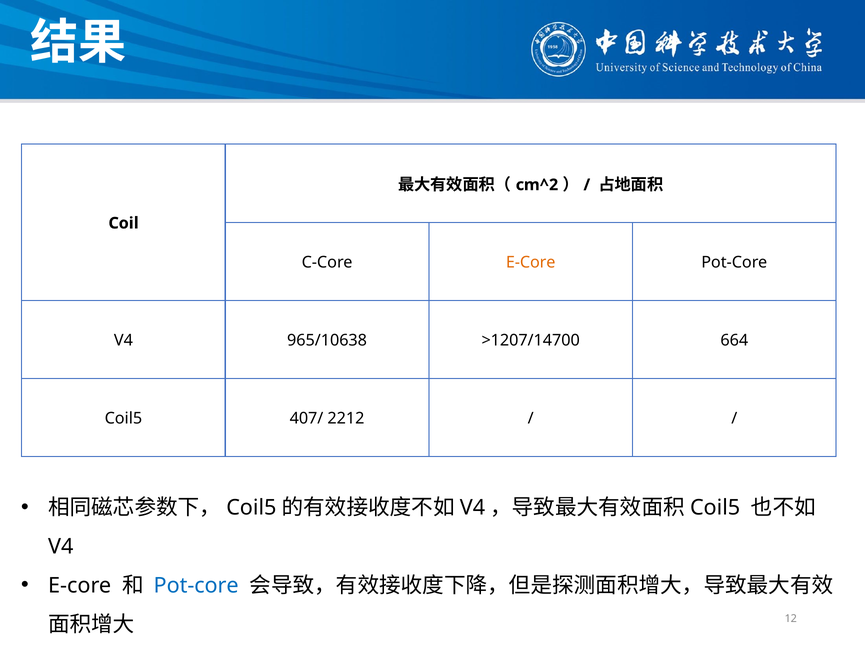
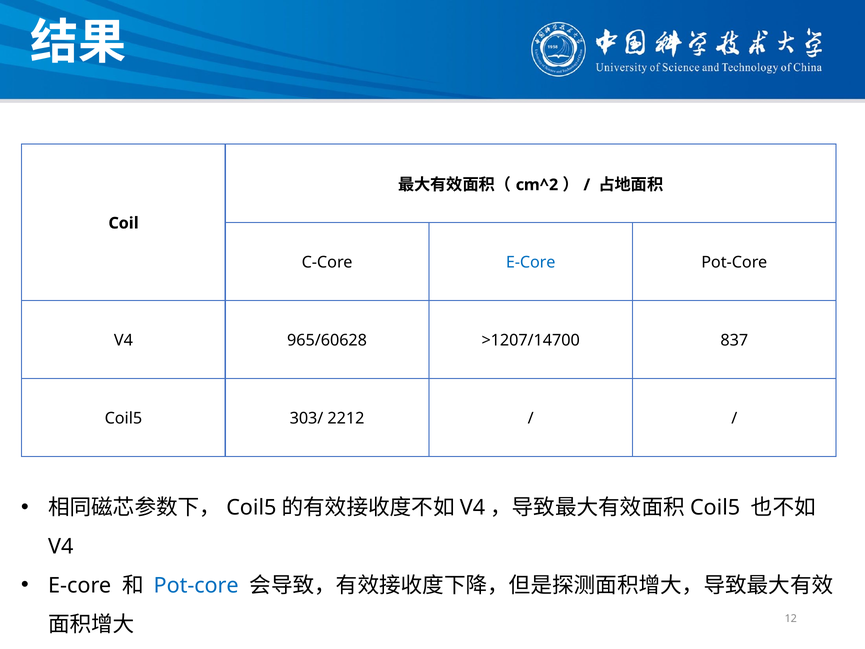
E-Core colour: orange -> blue (531, 262)
965/10638: 965/10638 -> 965/60628 (327, 340)
664: 664 -> 837 (734, 340)
407/: 407/ -> 303/ (307, 418)
